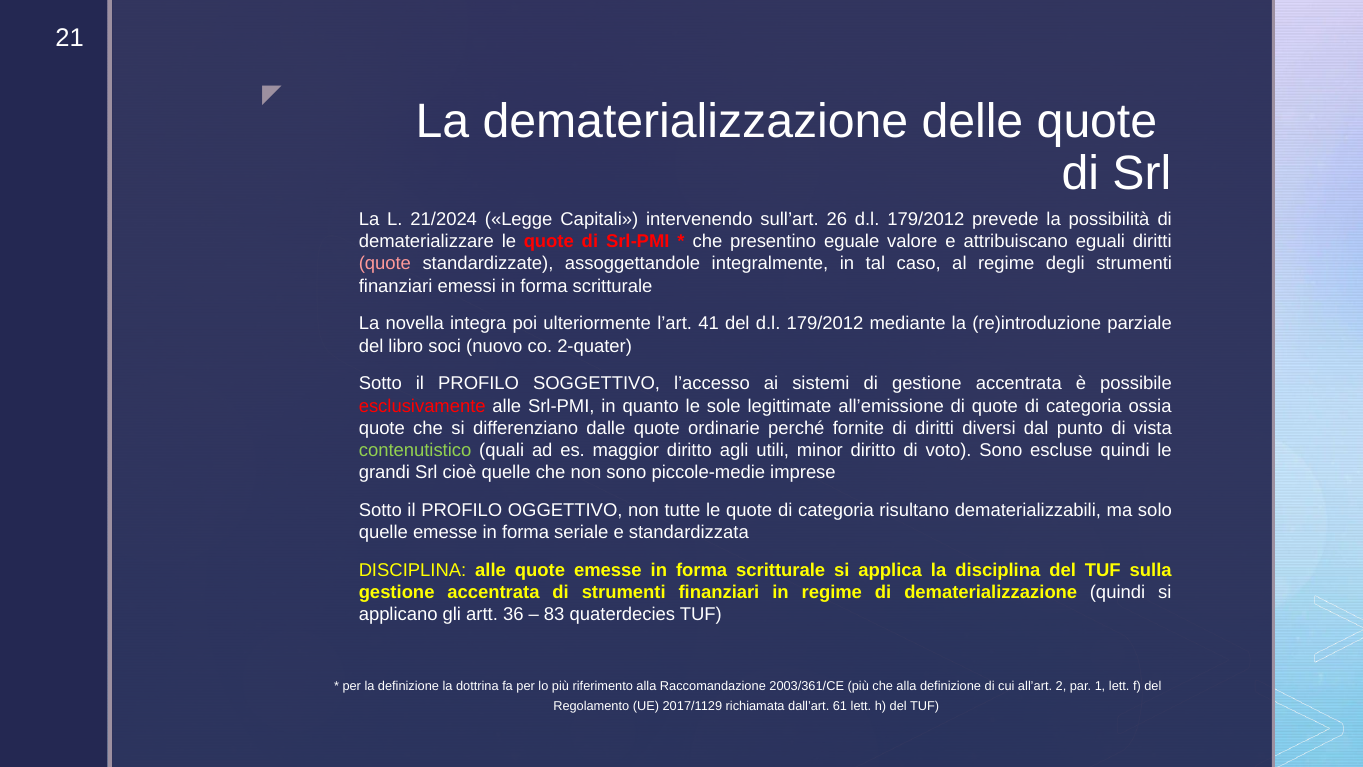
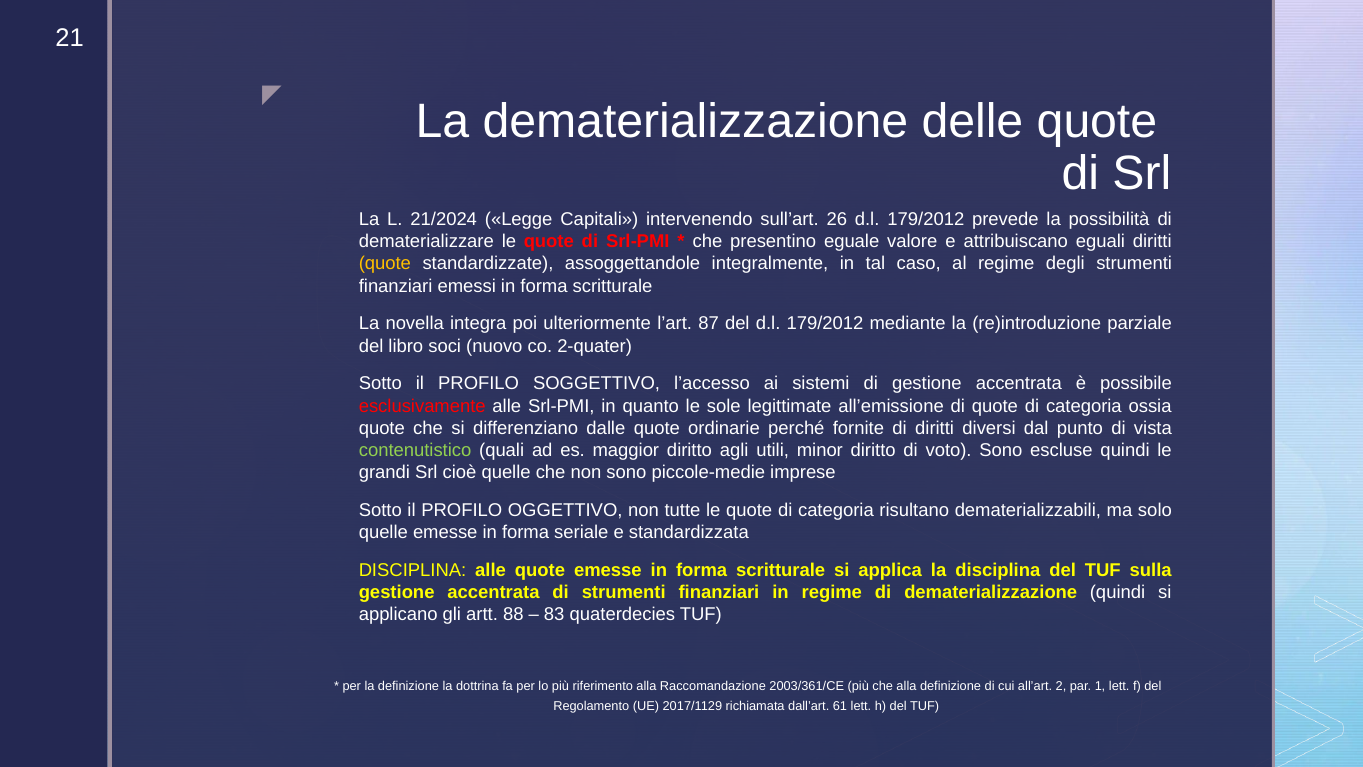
quote colour: pink -> yellow (385, 264)
41: 41 -> 87 (709, 324)
36: 36 -> 88 (513, 614)
